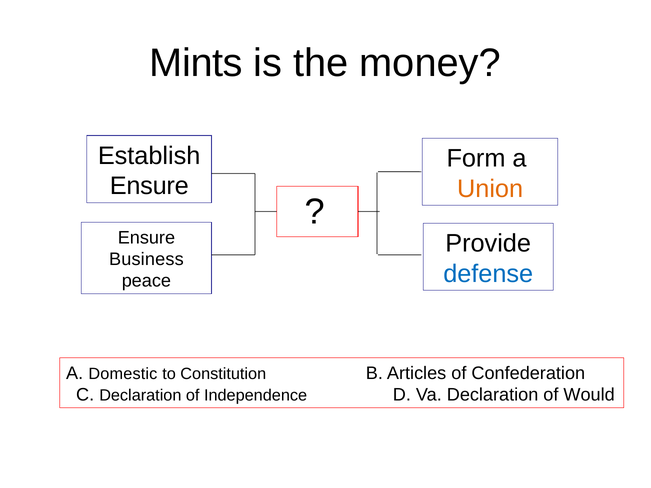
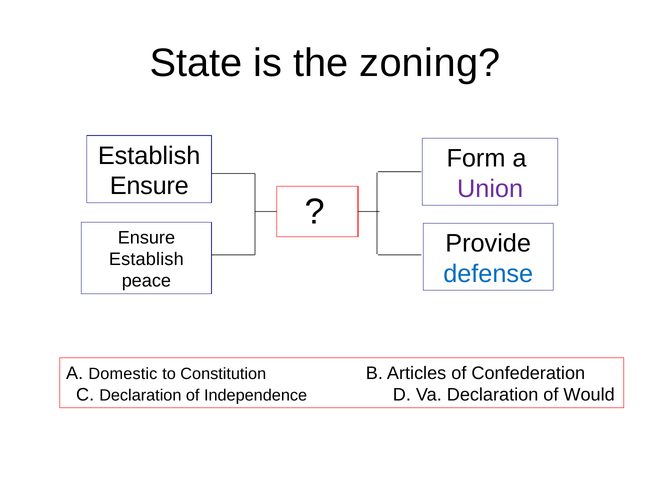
Mints: Mints -> State (196, 63)
money: money -> zoning (430, 63)
Union colour: orange -> purple (490, 189)
Business: Business -> Establish (146, 259)
